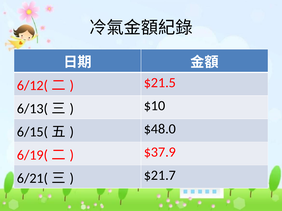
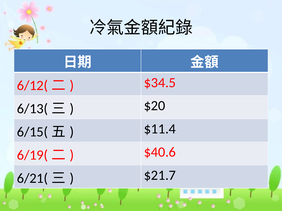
$21.5: $21.5 -> $34.5 (160, 83)
$10: $10 -> $20 (155, 106)
$48.0: $48.0 -> $11.4 (160, 129)
$37.9: $37.9 -> $40.6 (160, 152)
